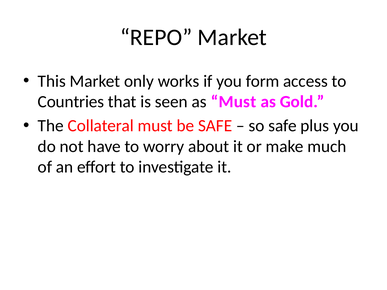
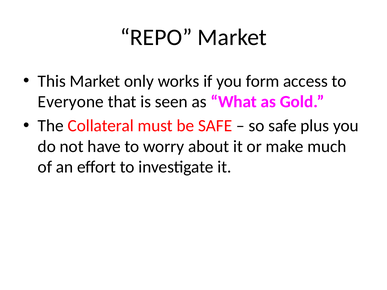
Countries: Countries -> Everyone (71, 102)
as Must: Must -> What (234, 102)
